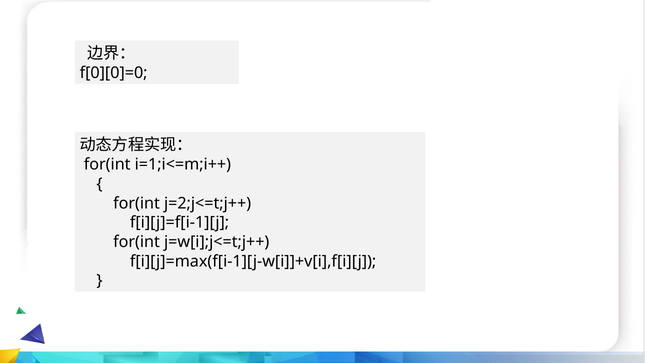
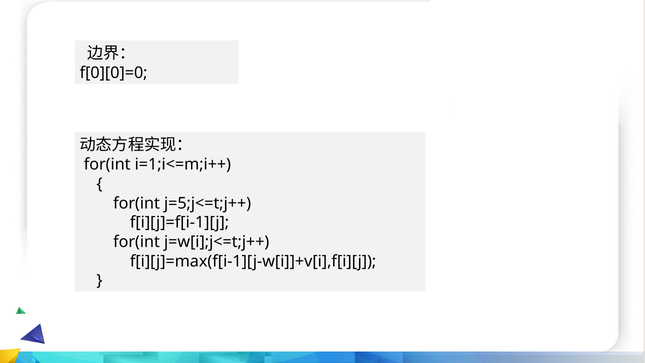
j=2;j<=t;j++: j=2;j<=t;j++ -> j=5;j<=t;j++ (208, 203)
